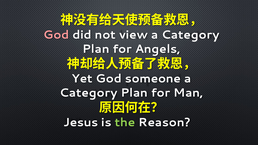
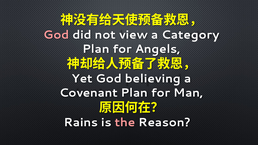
someone: someone -> believing (153, 79)
Category: Category -> Covenant (89, 93)
Jesus: Jesus -> Rains (81, 123)
the colour: light green -> pink (125, 123)
